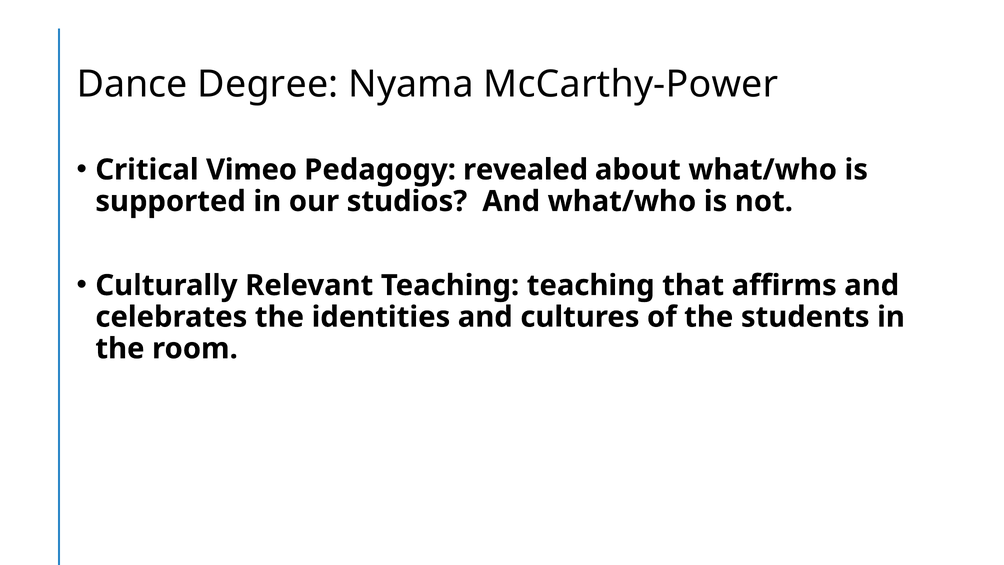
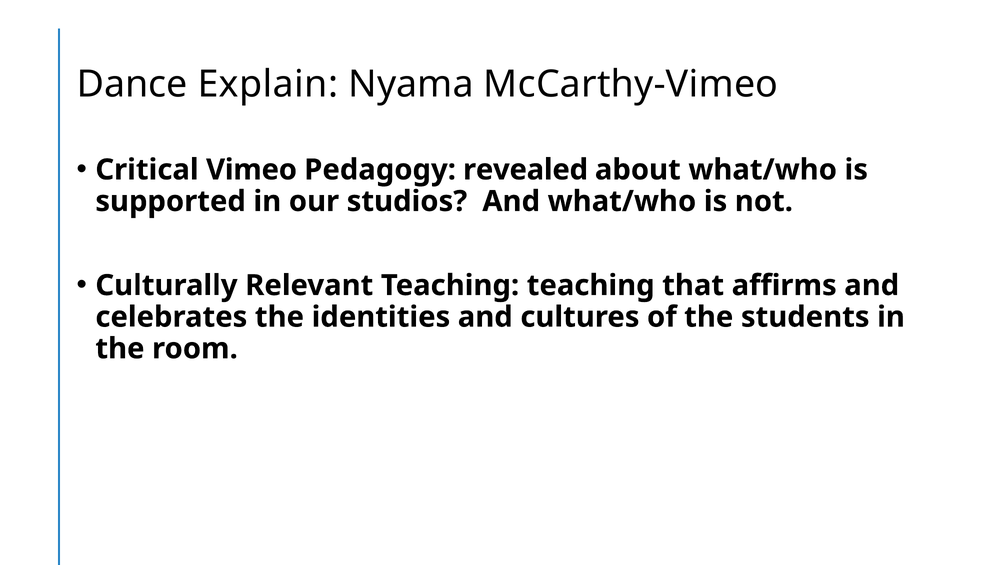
Degree: Degree -> Explain (268, 84)
McCarthy-Power: McCarthy-Power -> McCarthy-Vimeo (631, 84)
